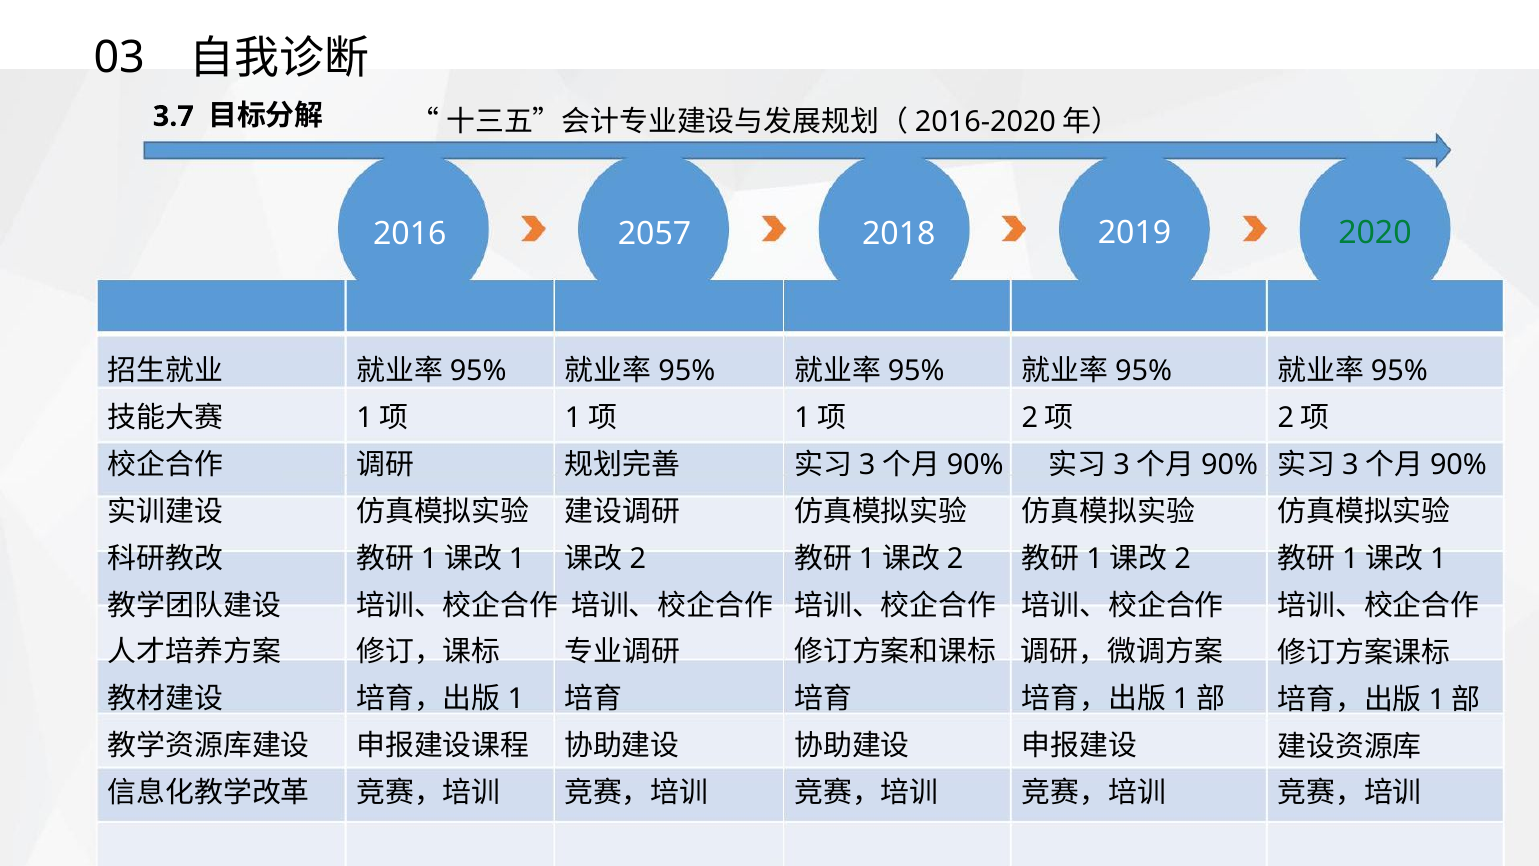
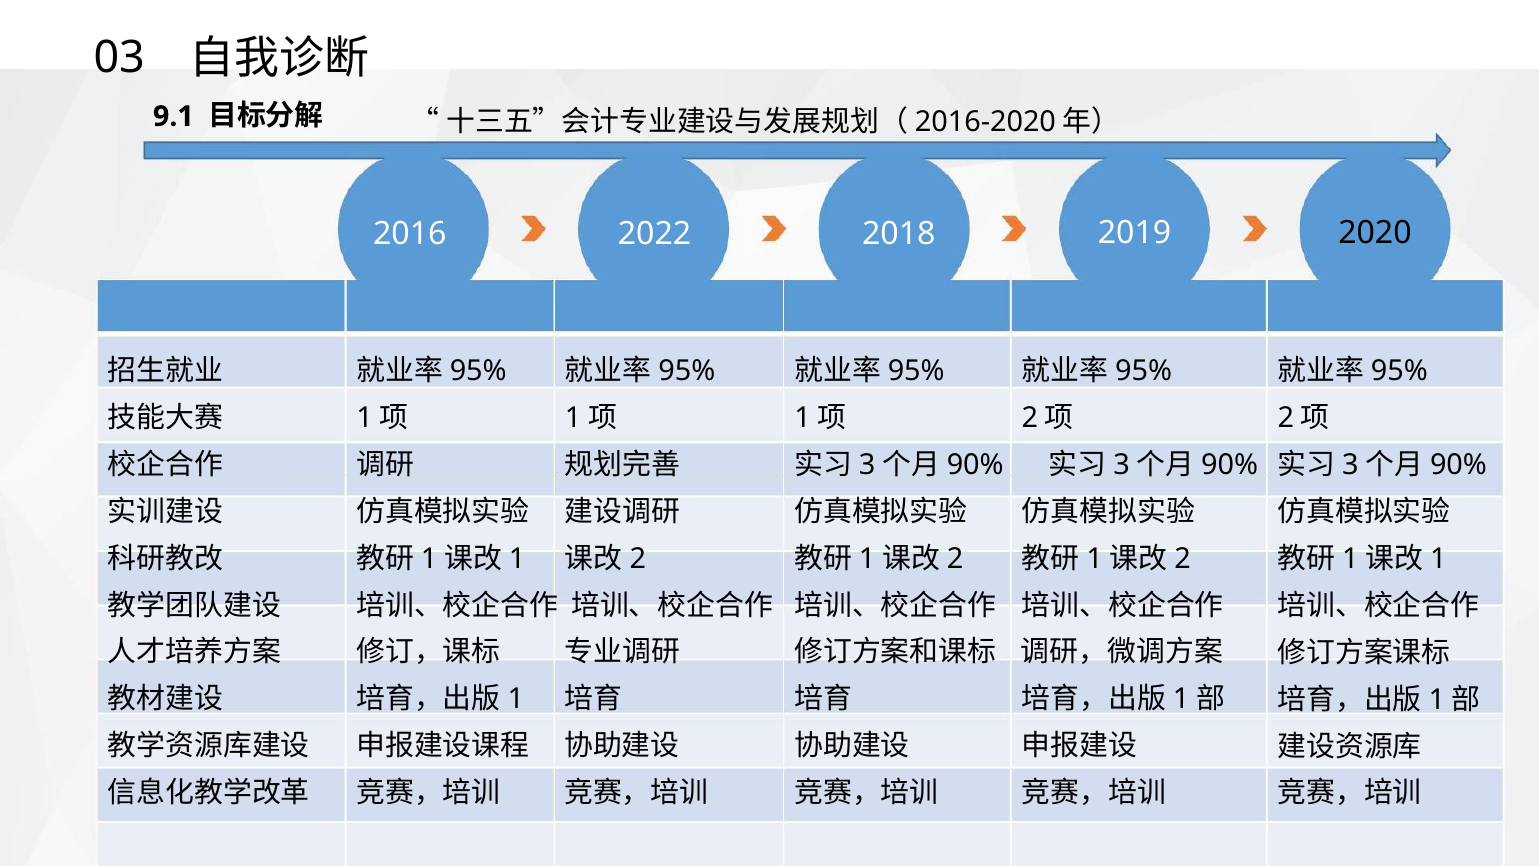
3.7: 3.7 -> 9.1 (173, 116)
2057: 2057 -> 2022 (655, 234)
2020 colour: green -> black (1375, 232)
